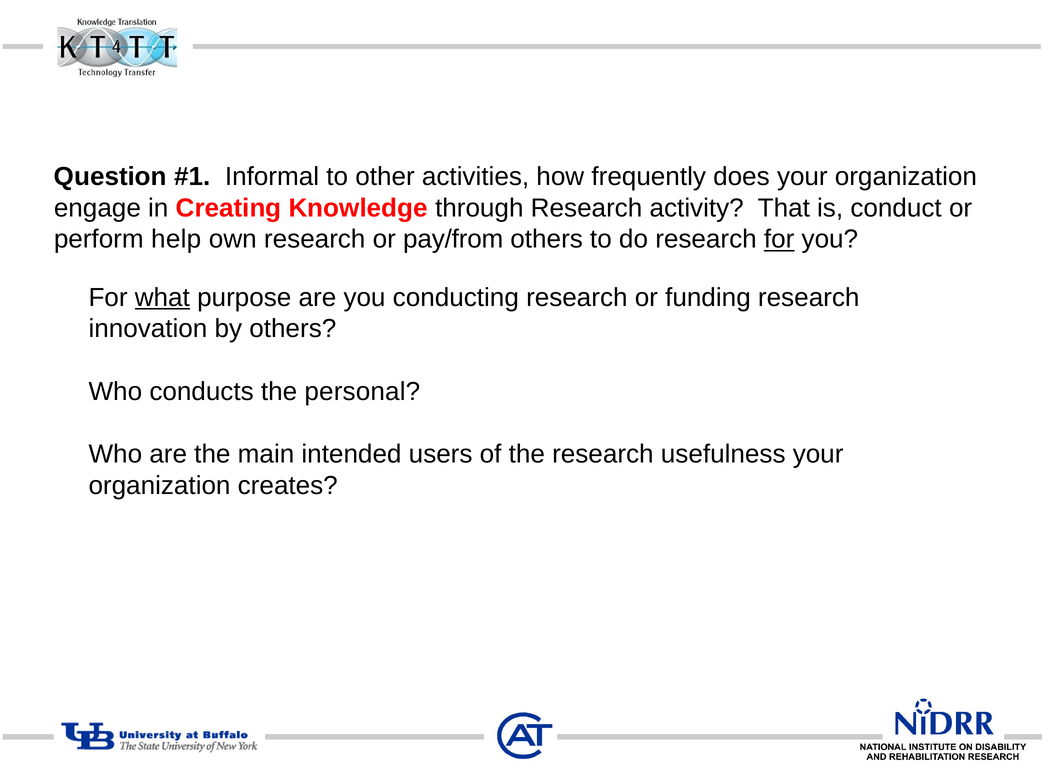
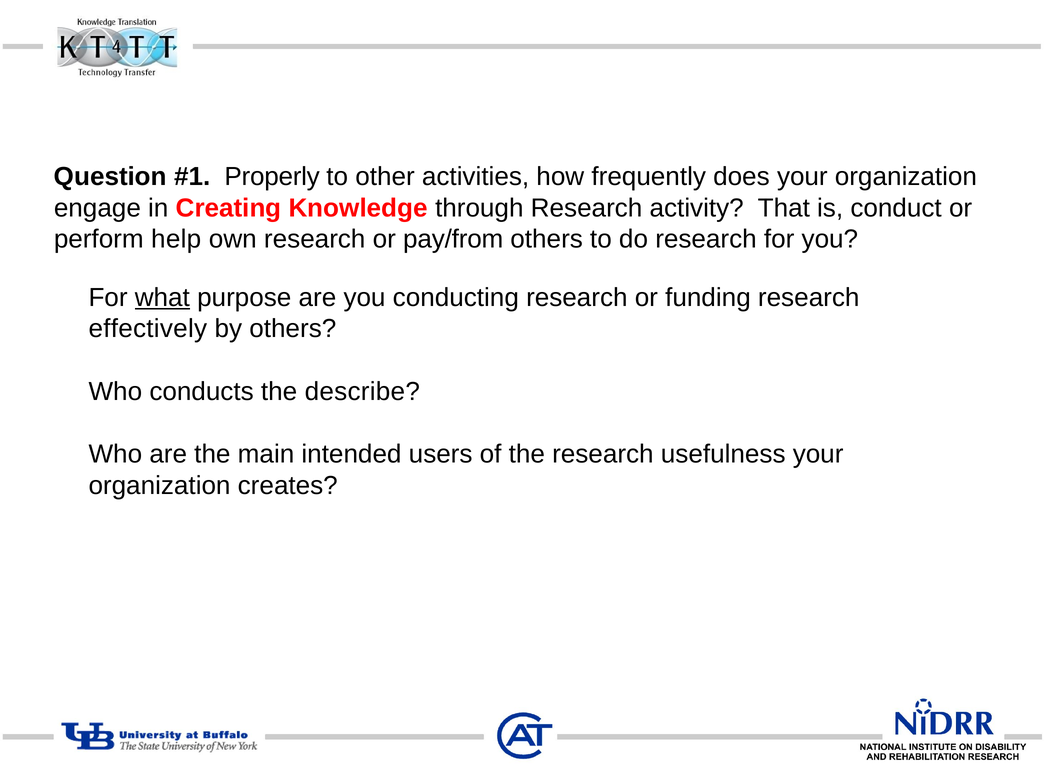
Informal: Informal -> Properly (272, 177)
for underline: present -> none (779, 239)
innovation: innovation -> effectively (148, 329)
personal: personal -> describe (362, 391)
